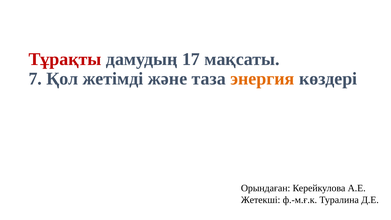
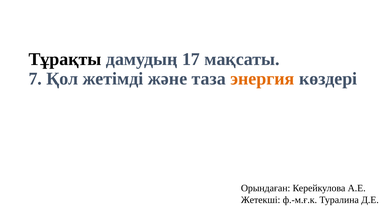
Тұрақты colour: red -> black (65, 59)
